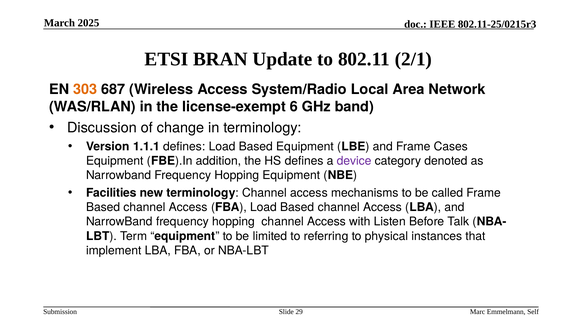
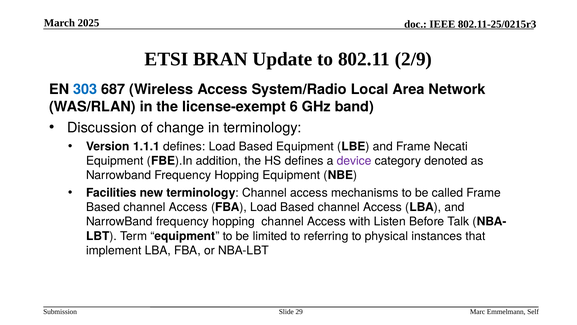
2/1: 2/1 -> 2/9 (413, 59)
303 colour: orange -> blue (85, 89)
Cases: Cases -> Necati (451, 146)
